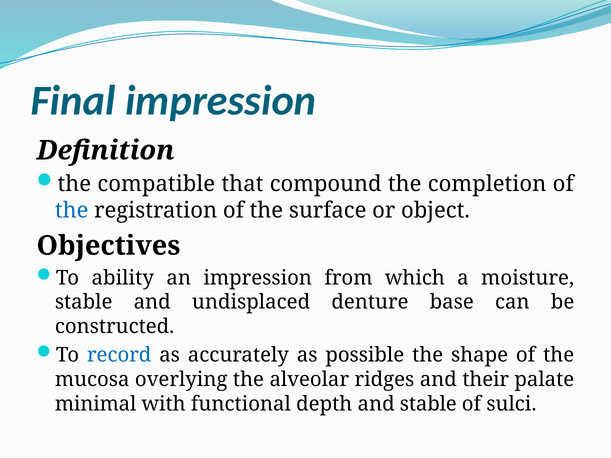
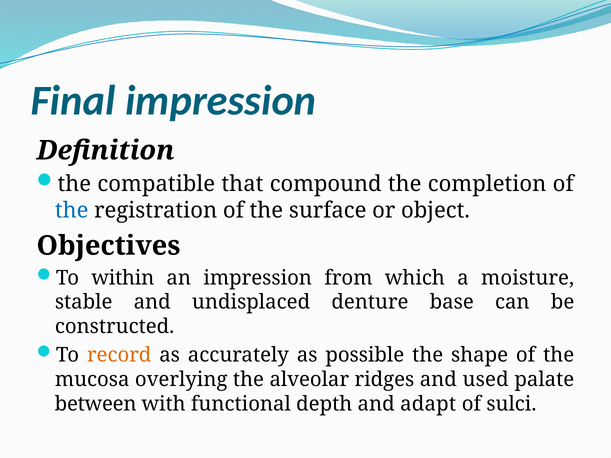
ability: ability -> within (123, 278)
record colour: blue -> orange (119, 355)
their: their -> used (486, 380)
minimal: minimal -> between (96, 404)
and stable: stable -> adapt (428, 404)
